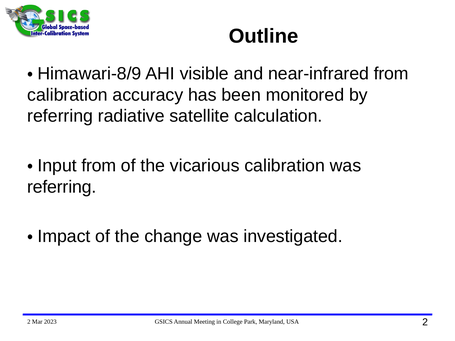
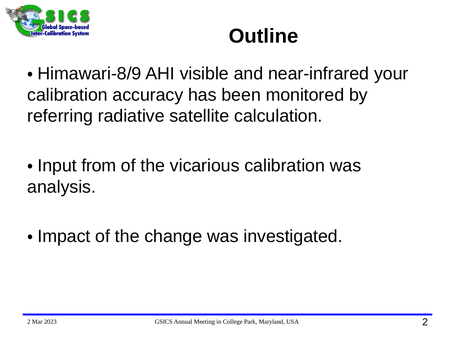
near-infrared from: from -> your (391, 74)
referring: referring -> analysis (62, 187)
